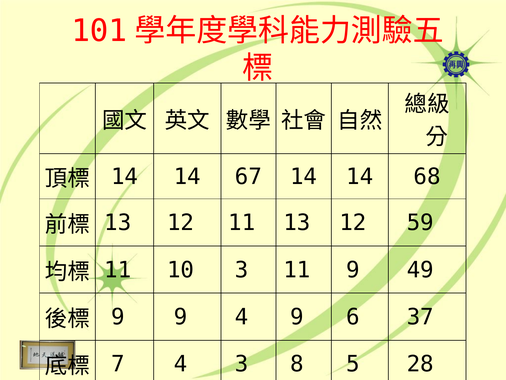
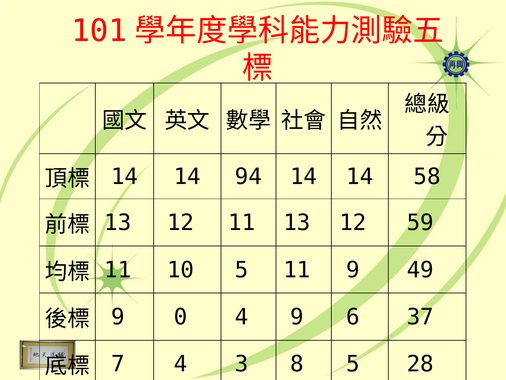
67: 67 -> 94 (248, 176)
68: 68 -> 58 (427, 176)
10 3: 3 -> 5 (242, 270)
9 9: 9 -> 0 (181, 317)
